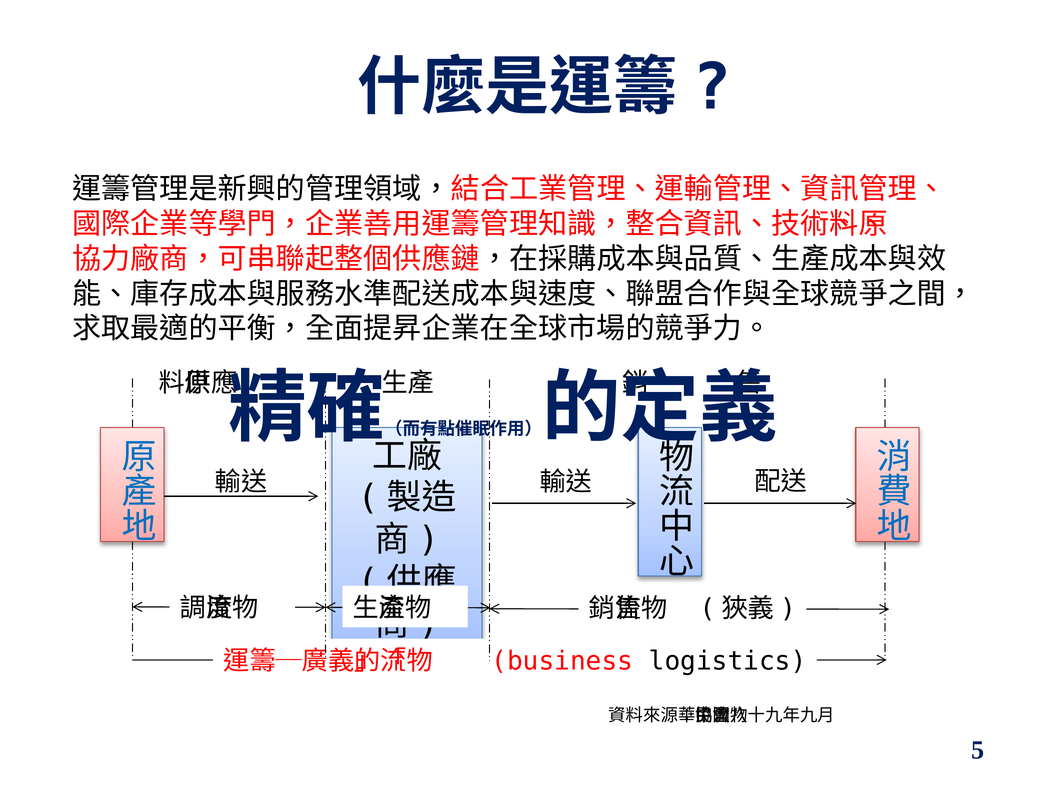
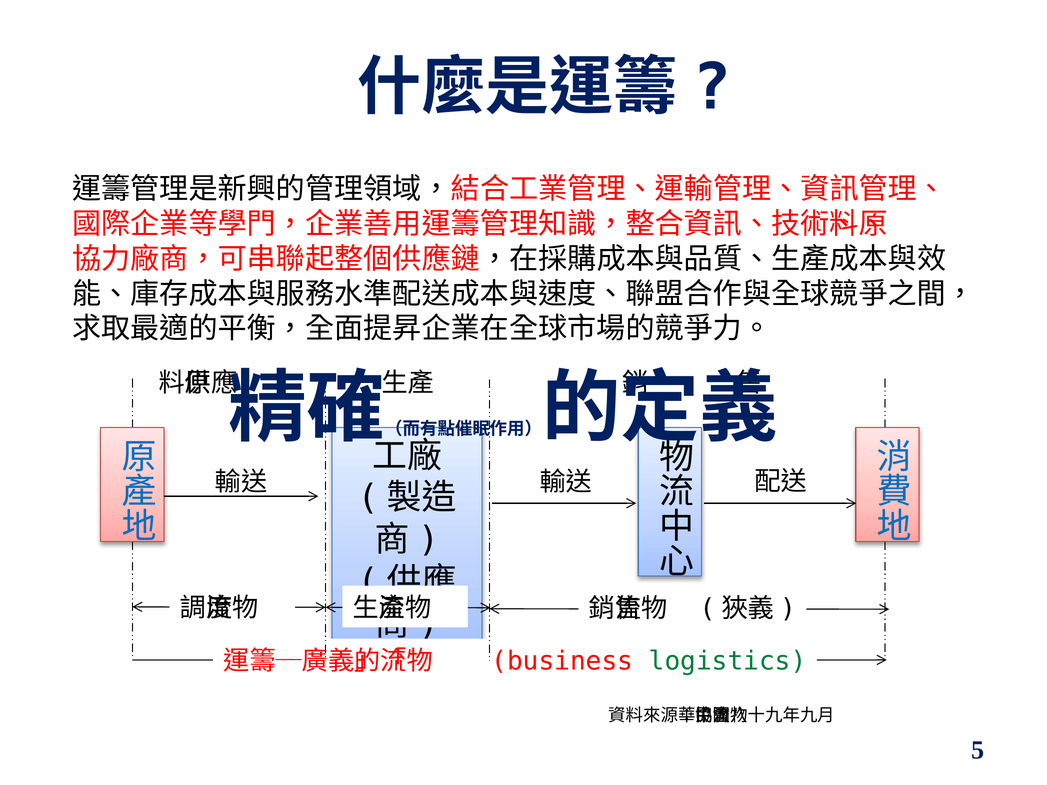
logistics colour: black -> green (728, 662)
